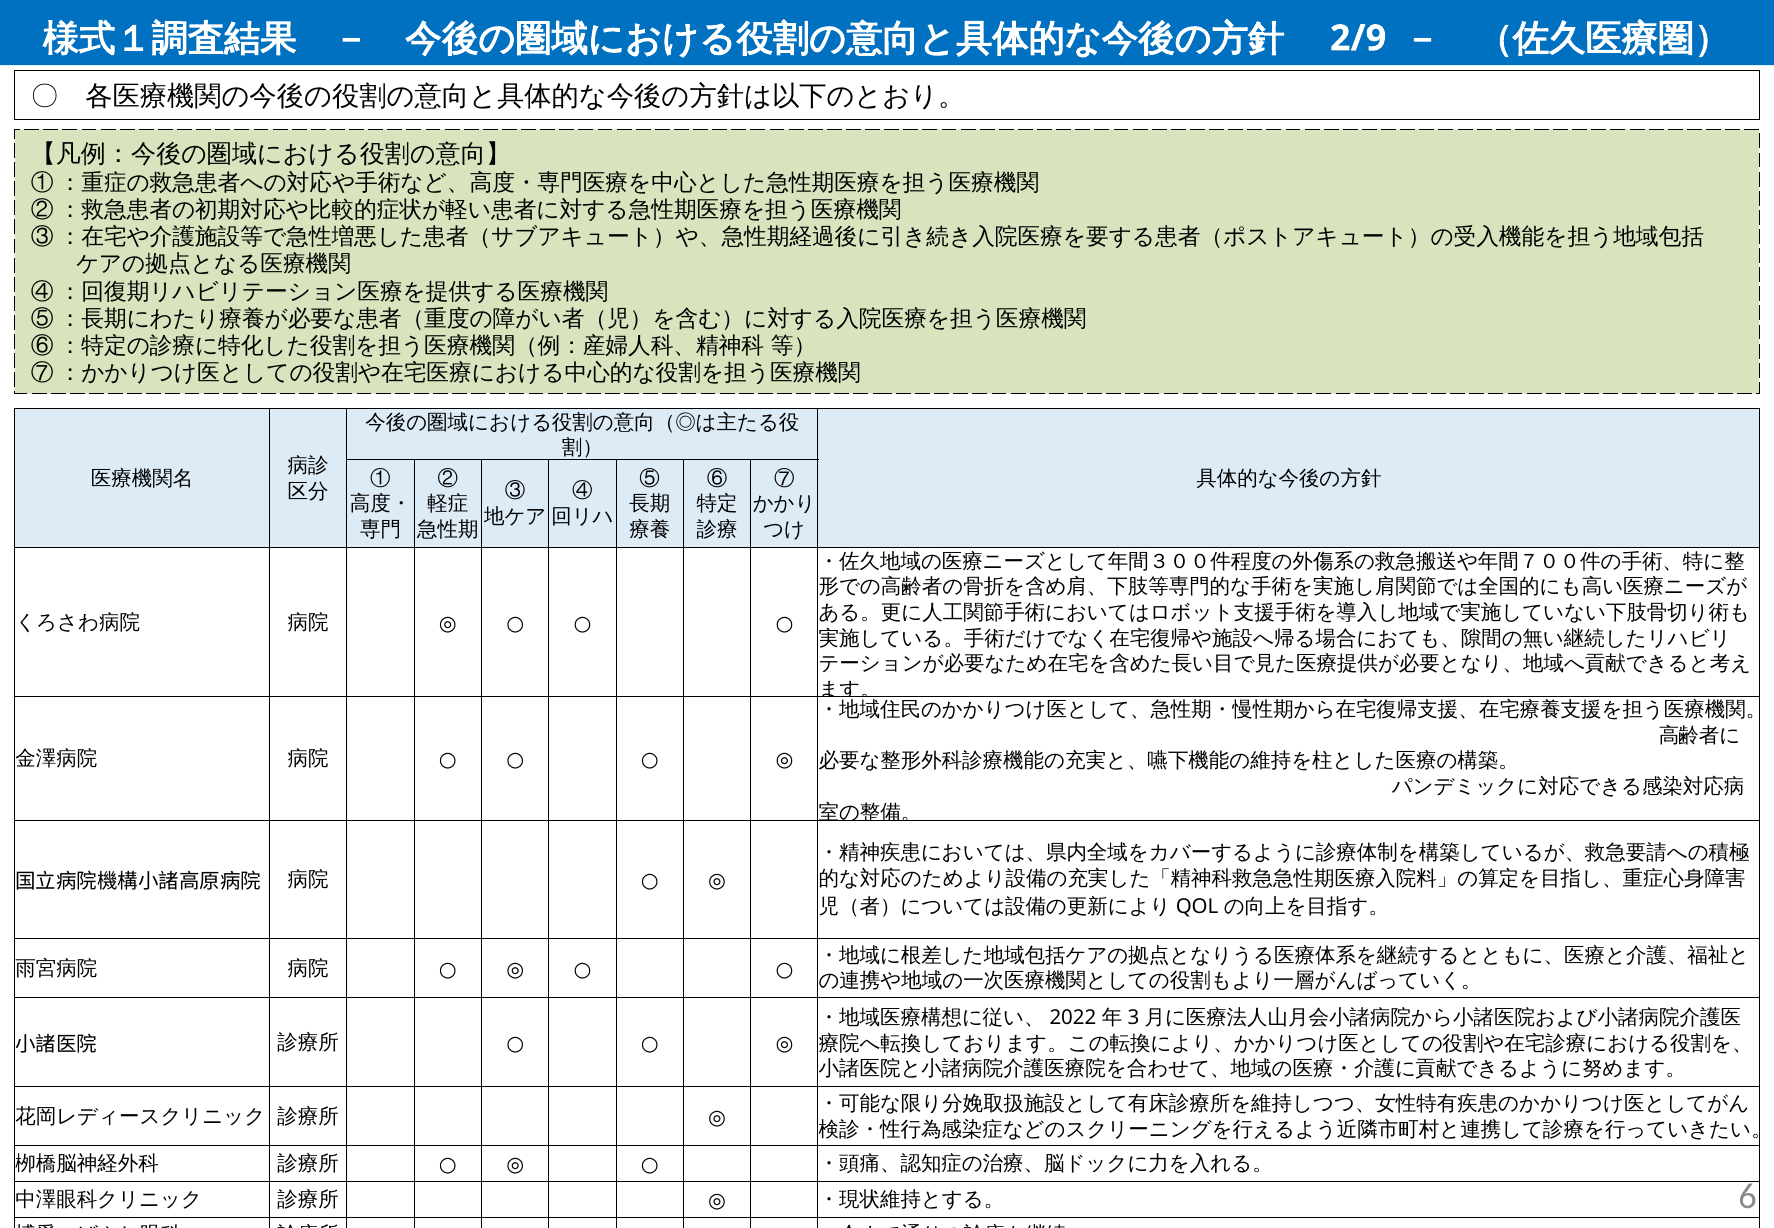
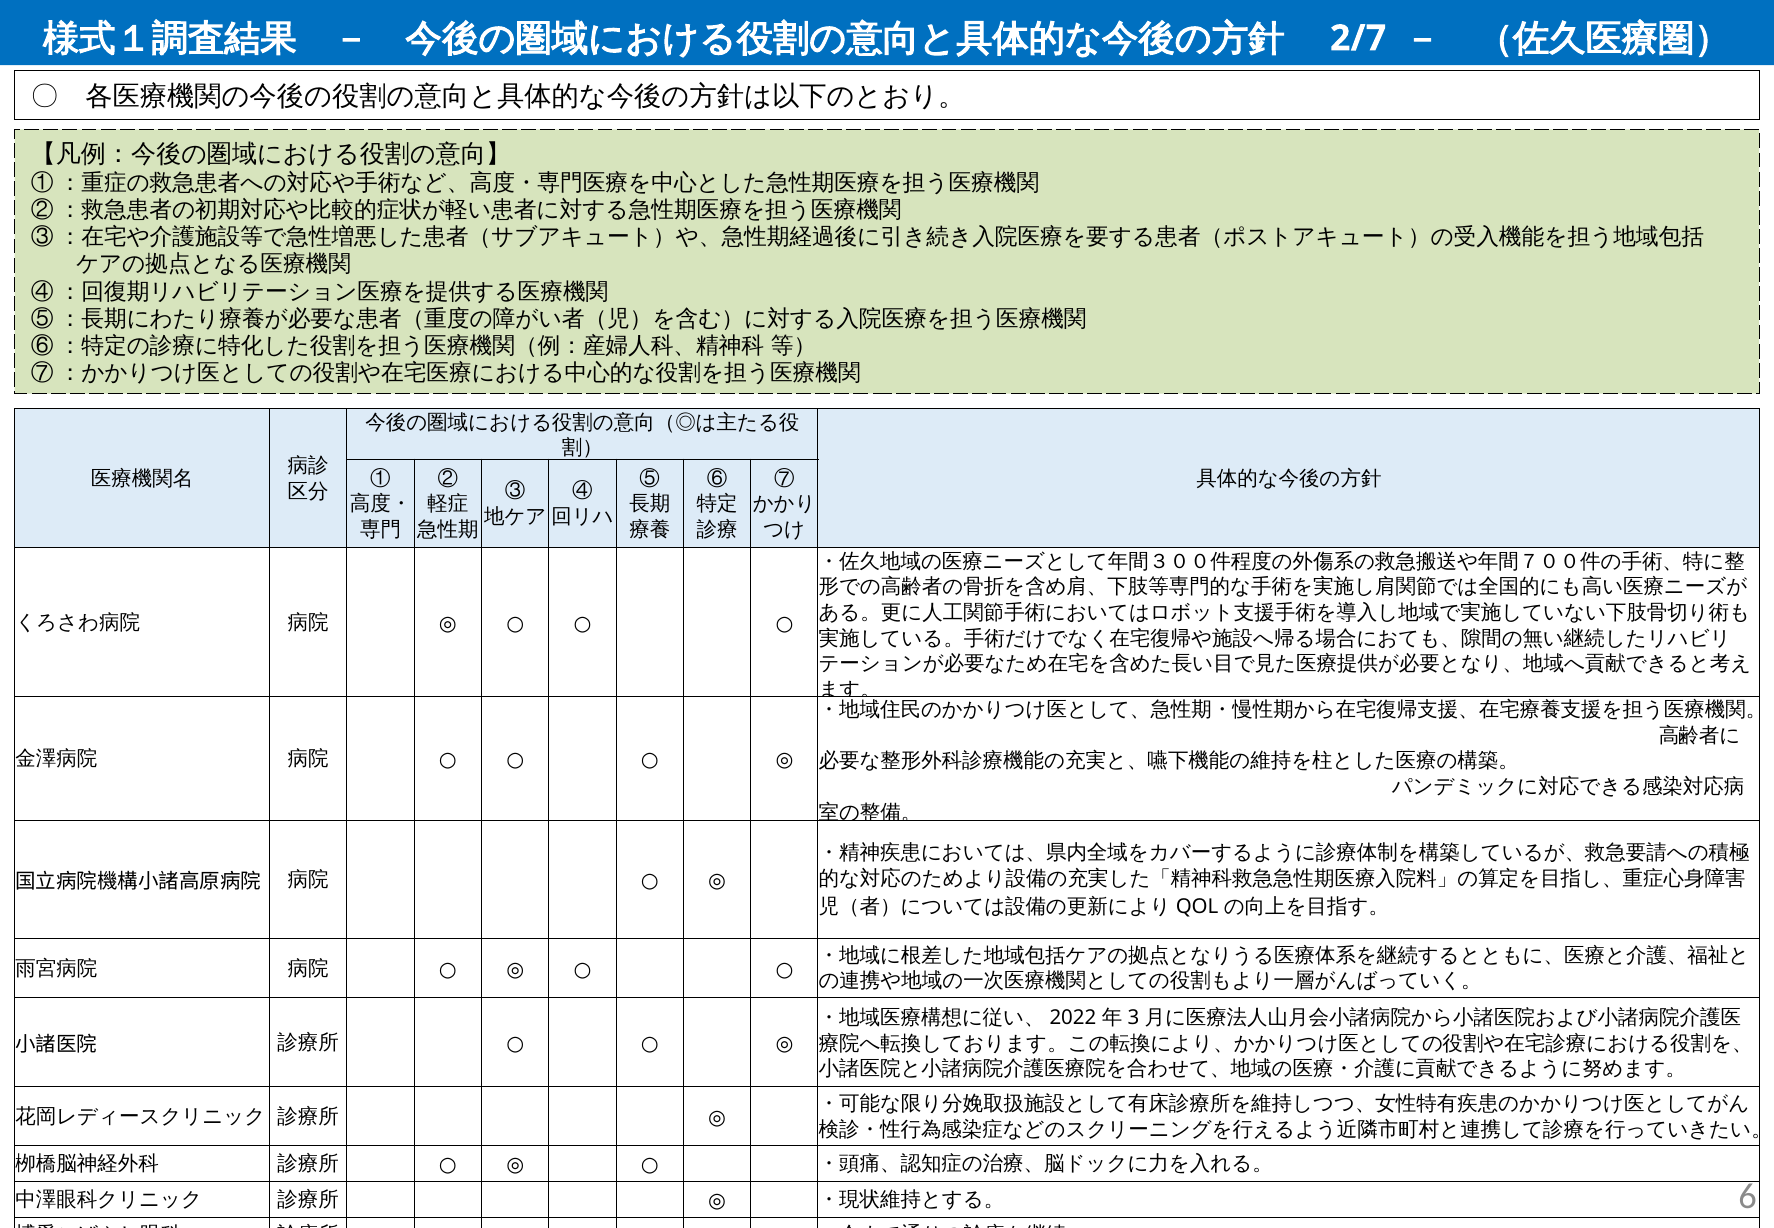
2/9: 2/9 -> 2/7 (1358, 38)
